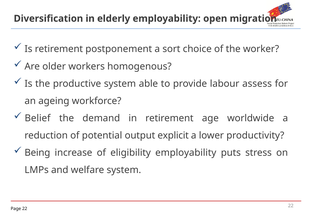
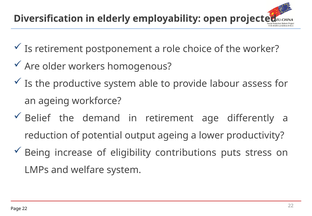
migration: migration -> projected (253, 19)
sort: sort -> role (171, 49)
worldwide: worldwide -> differently (251, 118)
output explicit: explicit -> ageing (173, 135)
eligibility employability: employability -> contributions (186, 153)
